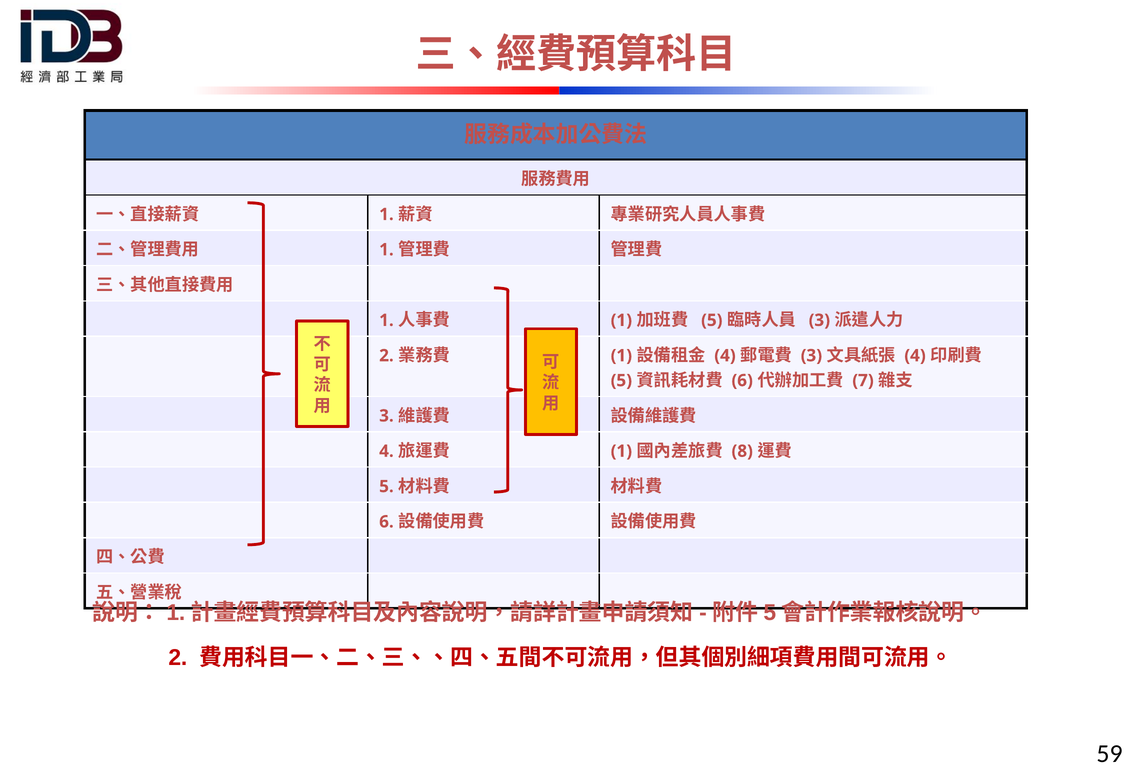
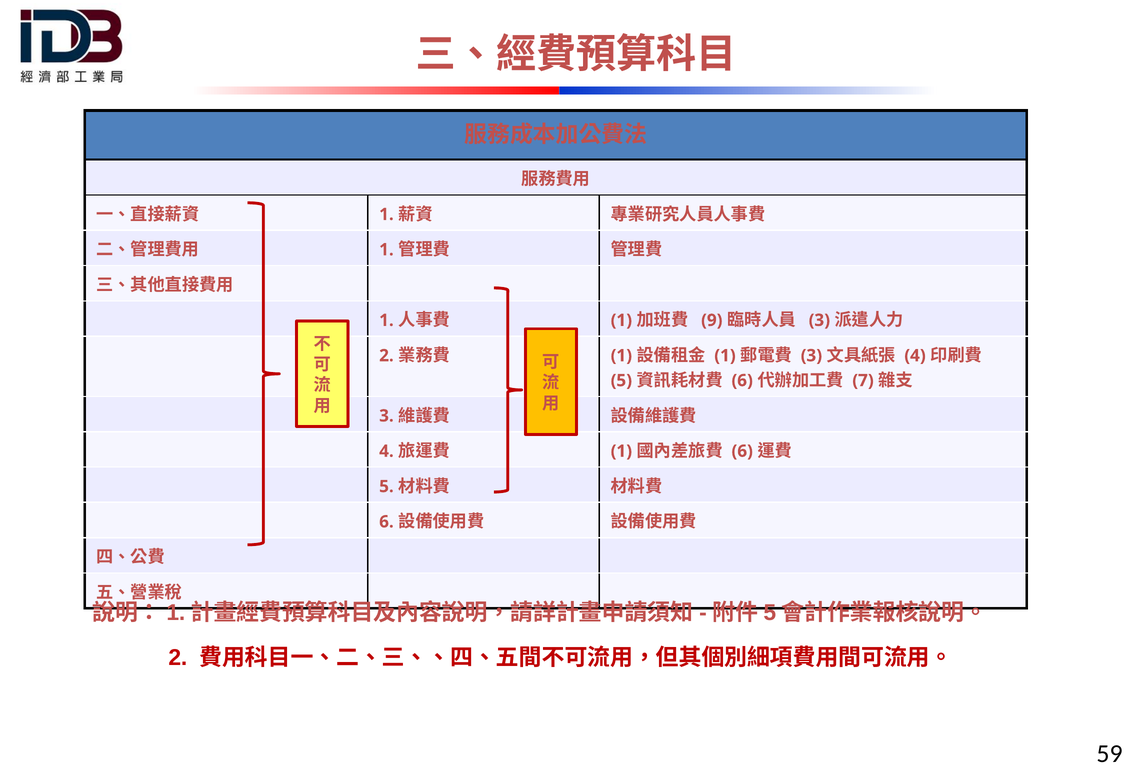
5: 5 -> 9 (712, 320)
4: 4 -> 1 (725, 355)
8: 8 -> 6 (742, 451)
